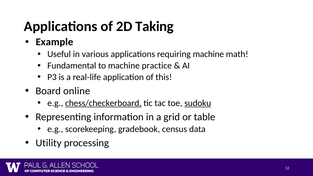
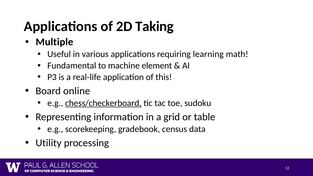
Example: Example -> Multiple (54, 42)
requiring machine: machine -> learning (208, 54)
practice: practice -> element (157, 66)
sudoku underline: present -> none (198, 103)
